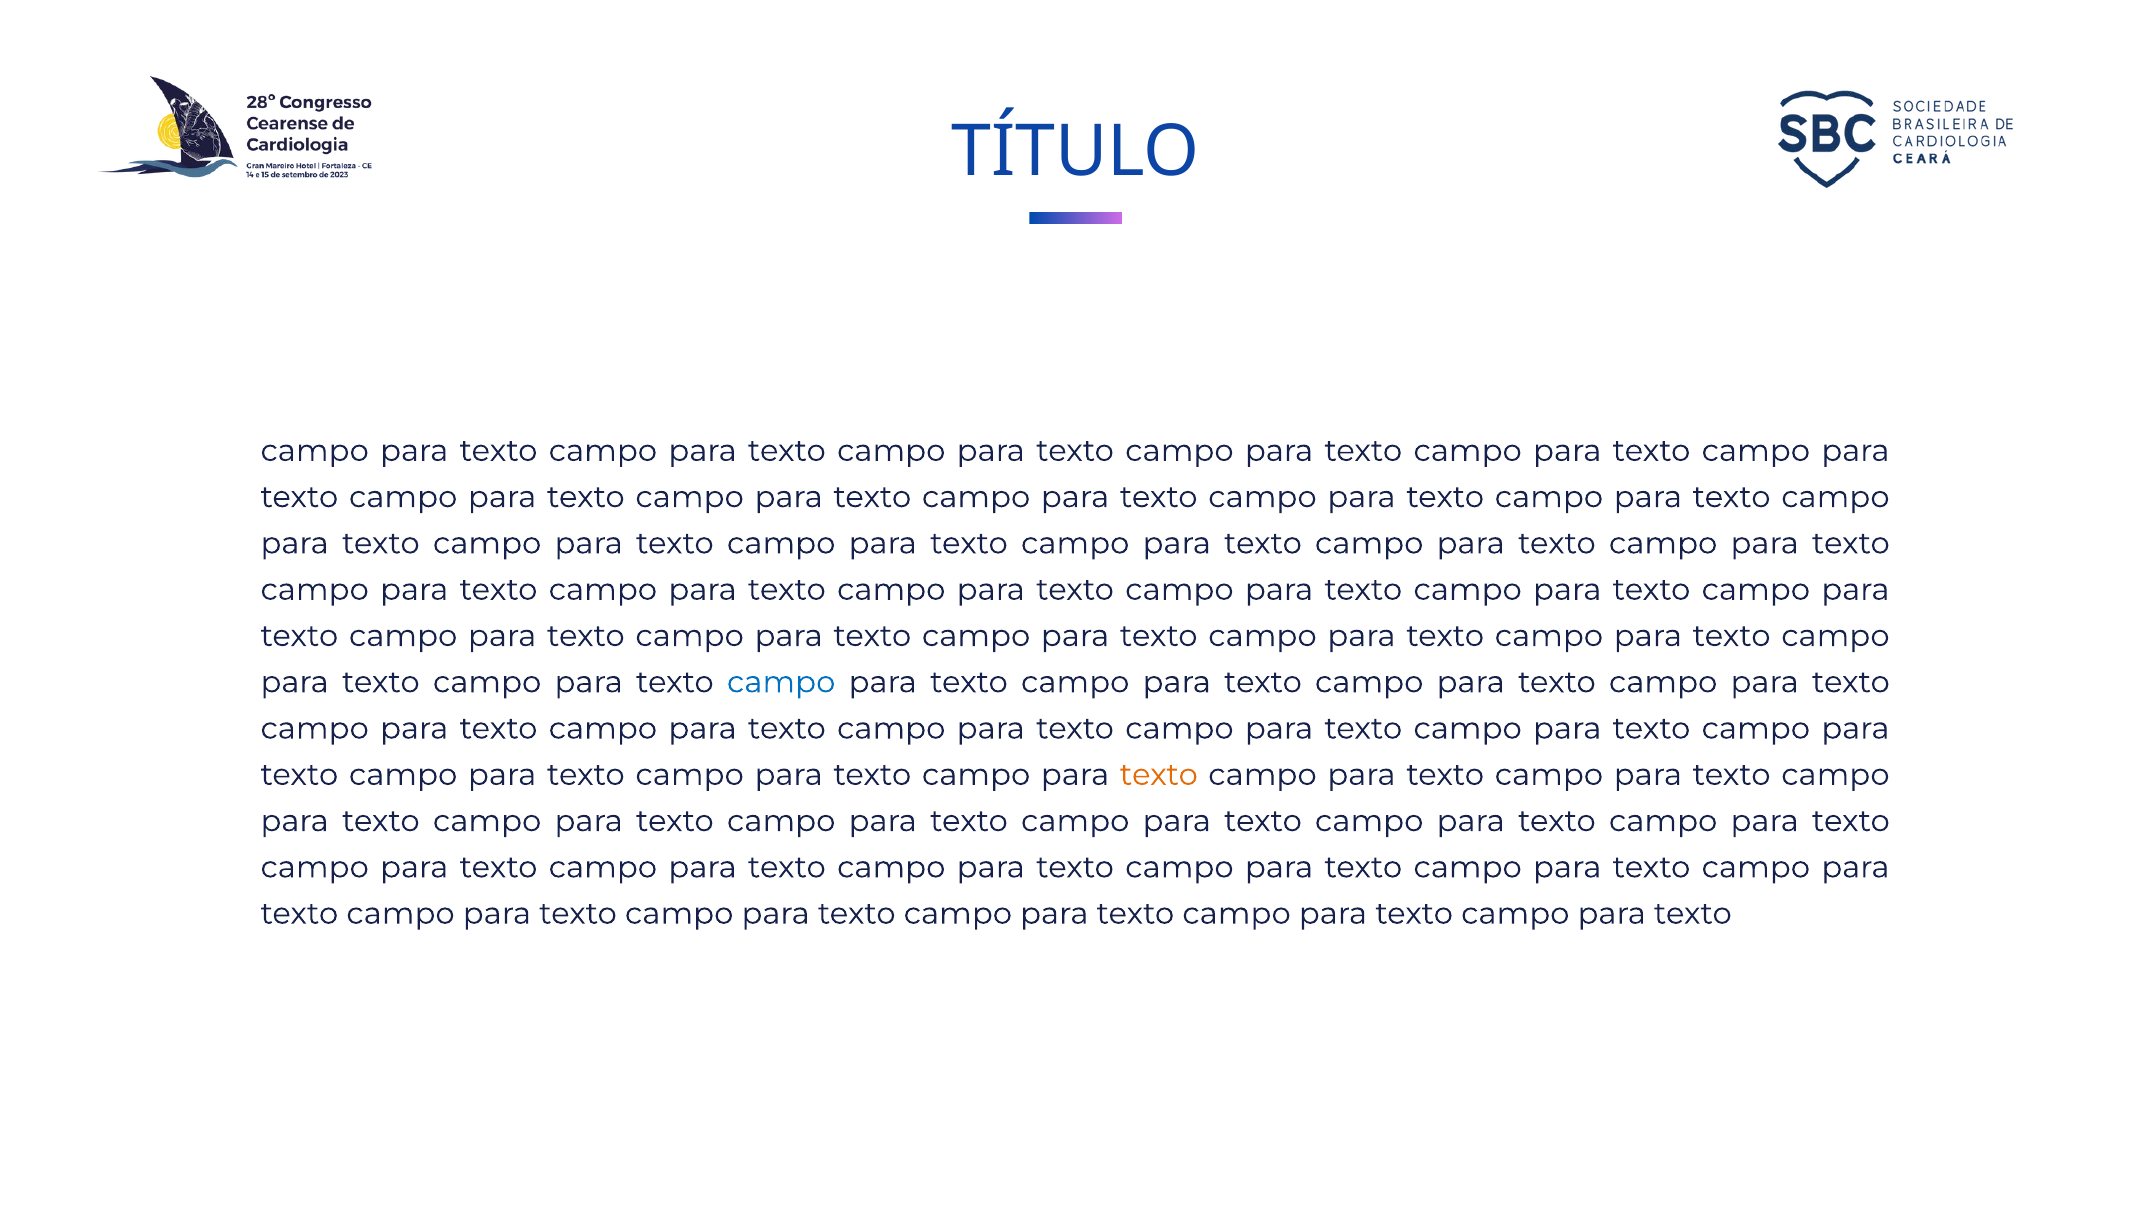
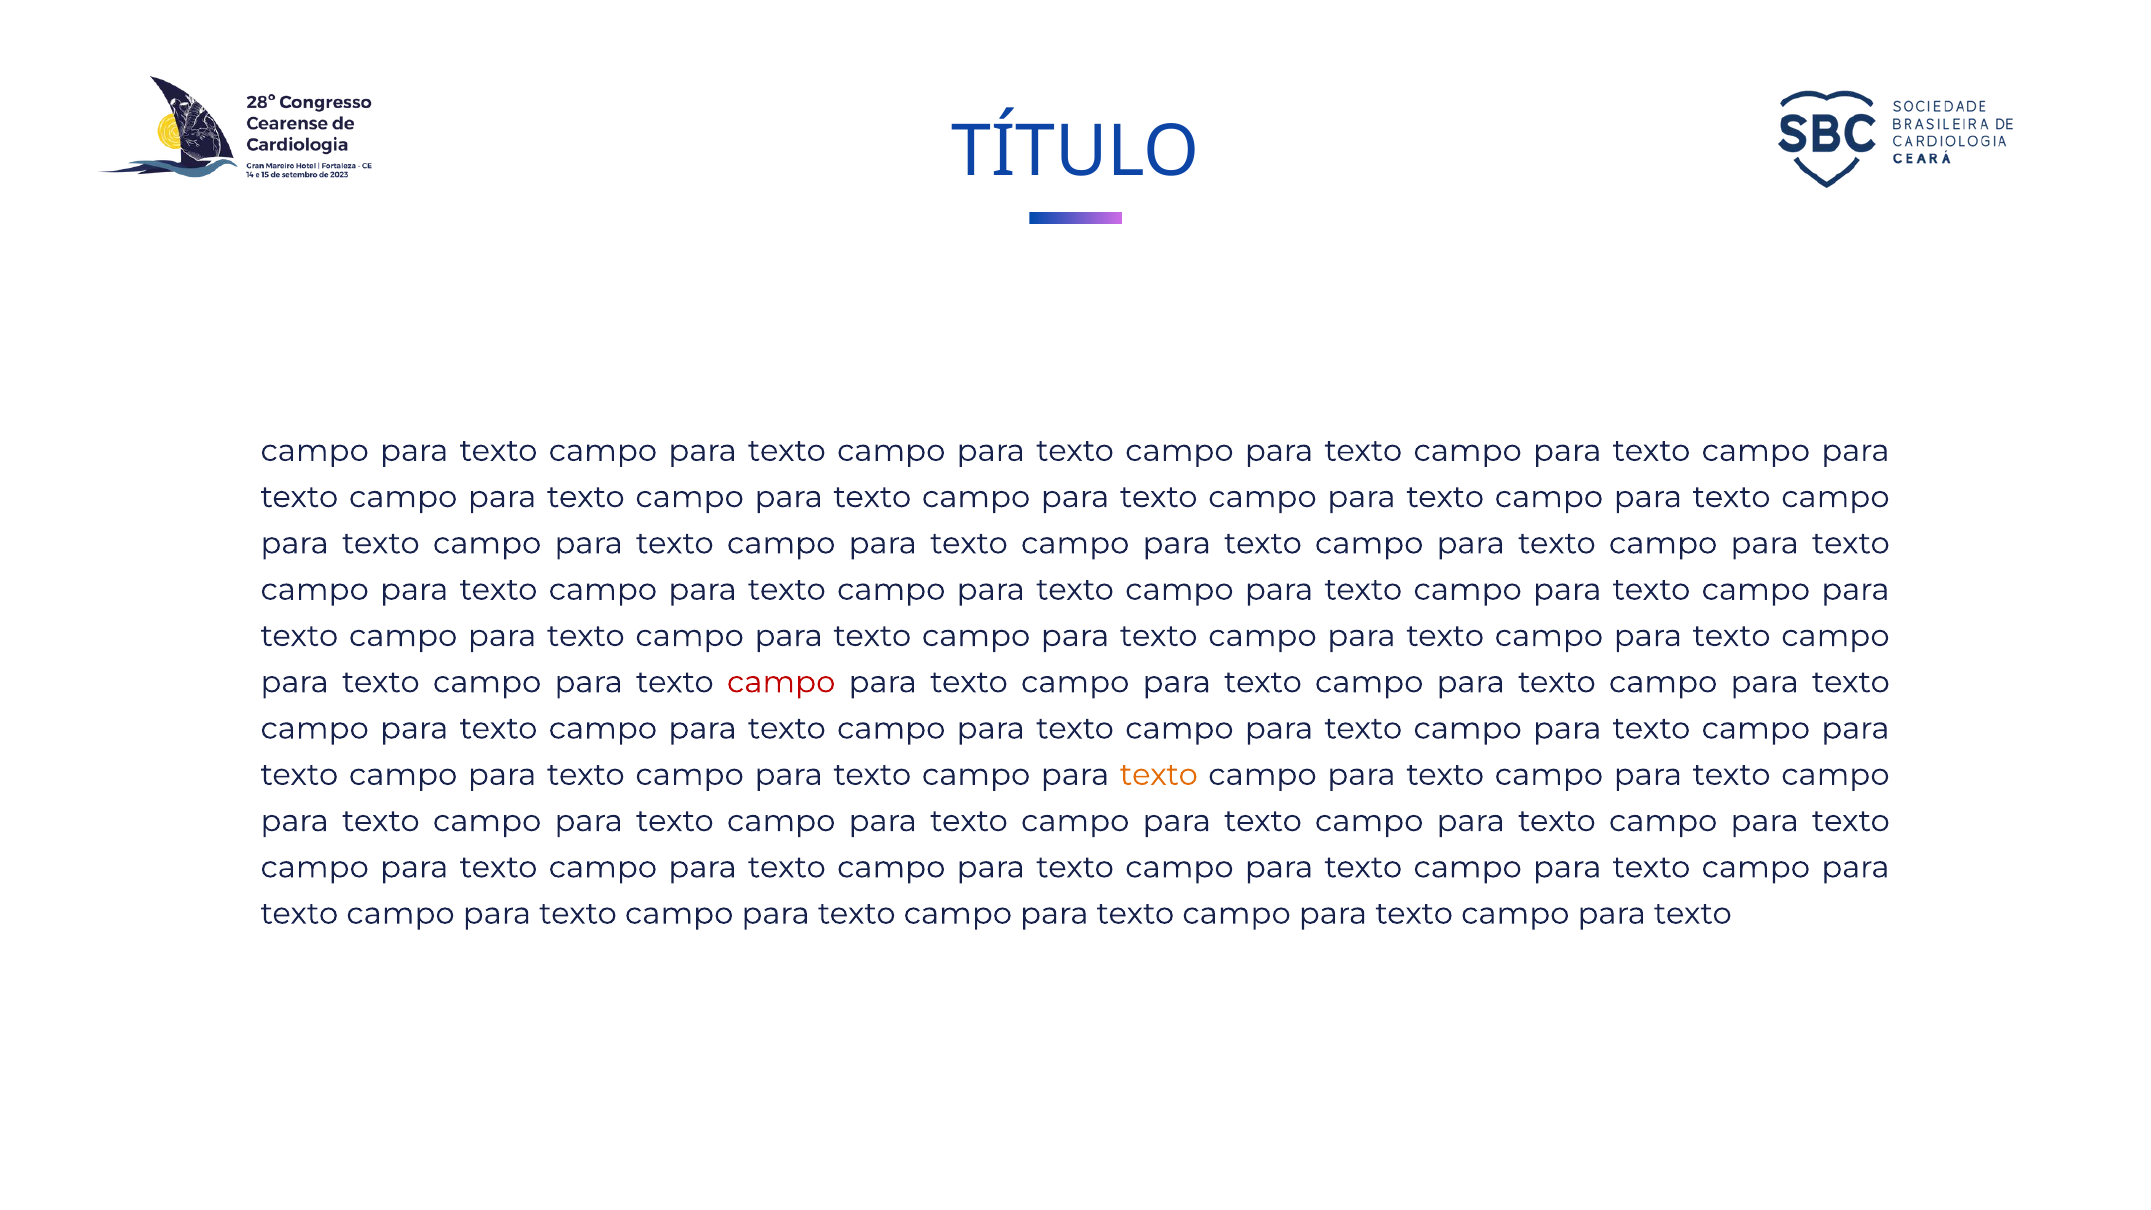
campo colour: blue -> red (781, 682)
